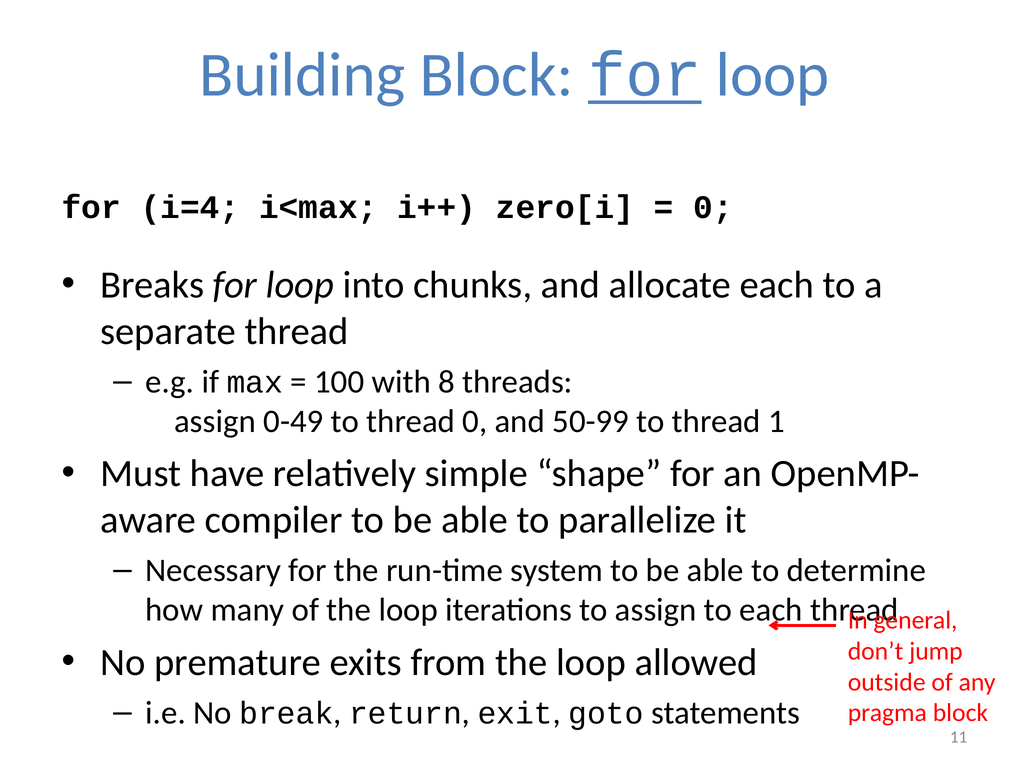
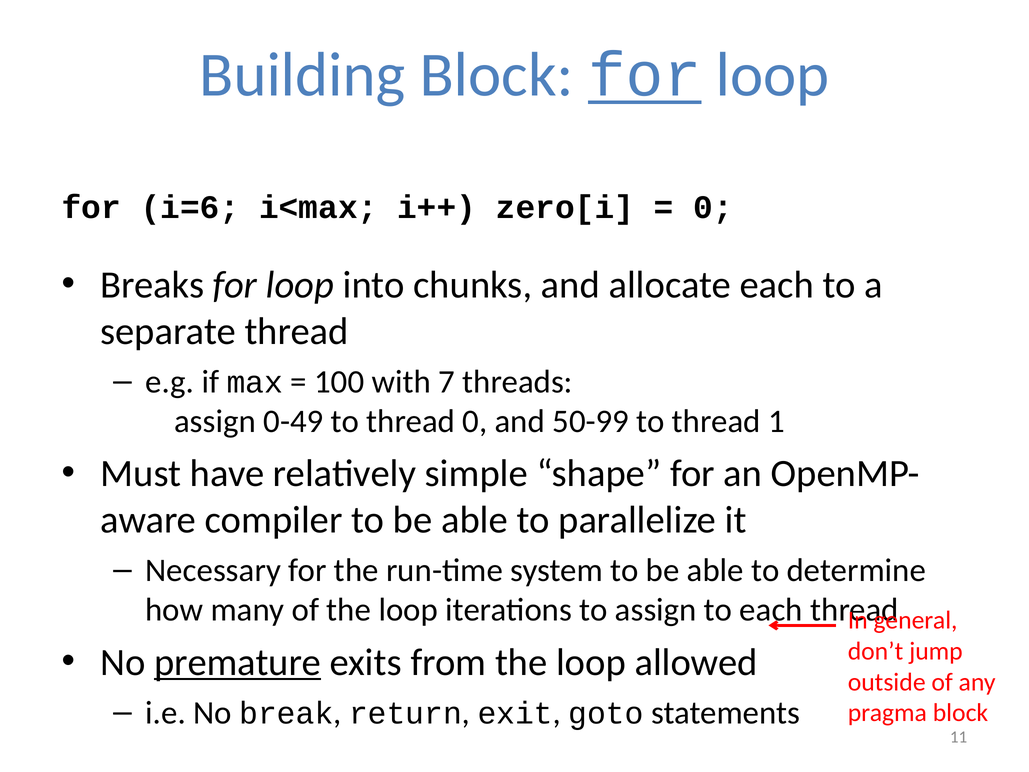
i=4: i=4 -> i=6 (190, 207)
8: 8 -> 7 (447, 382)
premature underline: none -> present (238, 662)
